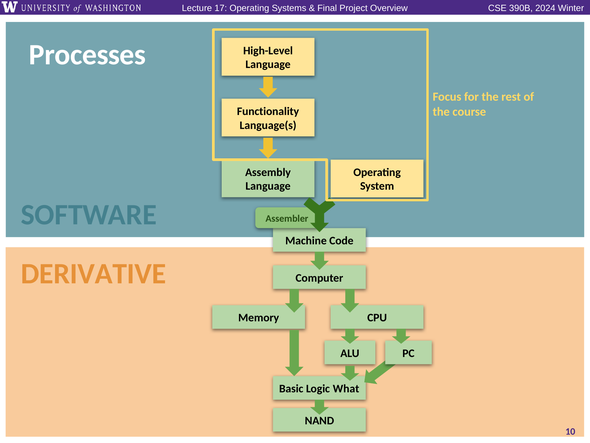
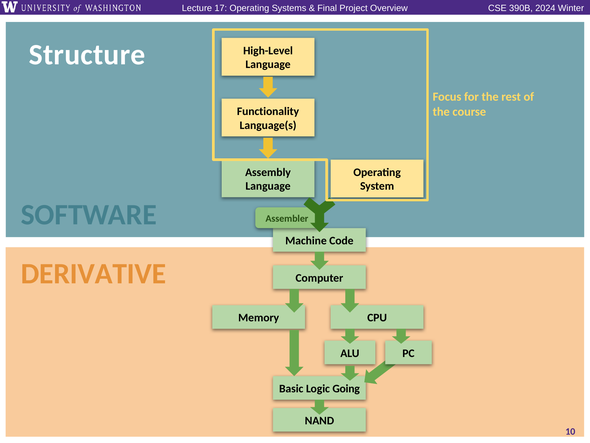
Processes: Processes -> Structure (87, 55)
What: What -> Going (346, 388)
